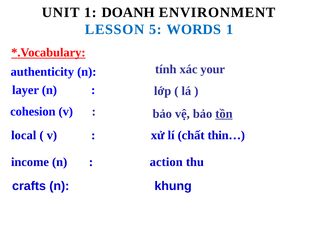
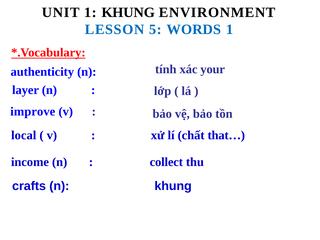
1 DOANH: DOANH -> KHUNG (128, 12)
cohesion: cohesion -> improve (33, 112)
tồn underline: present -> none (224, 114)
thin…: thin… -> that… (226, 135)
action: action -> collect (166, 162)
